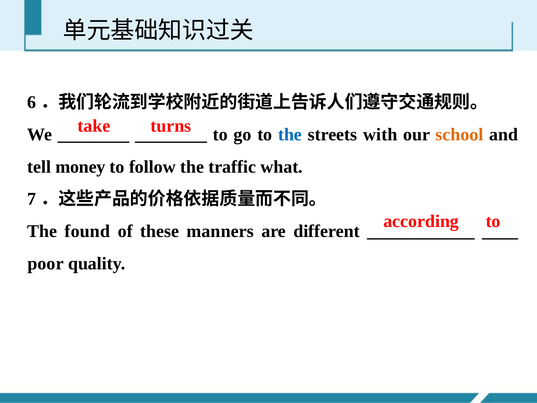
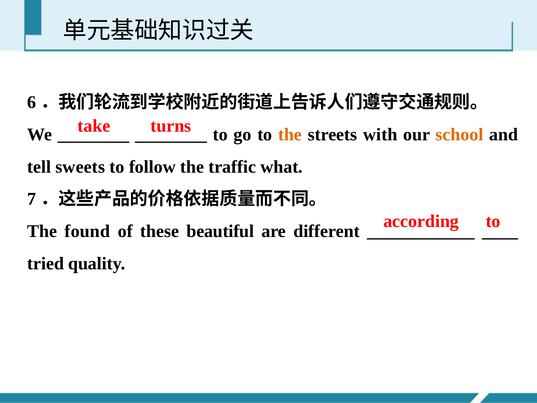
the colour: blue -> orange (290, 135)
money: money -> sweets (80, 167)
manners: manners -> beautiful (220, 231)
poor: poor -> tried (46, 263)
